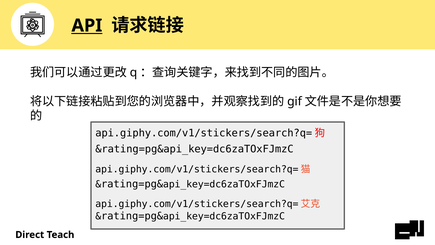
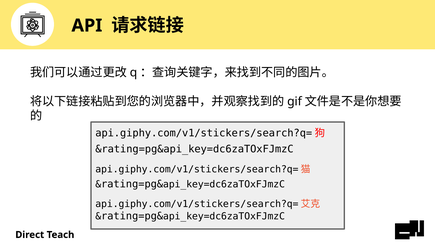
API underline: present -> none (87, 26)
